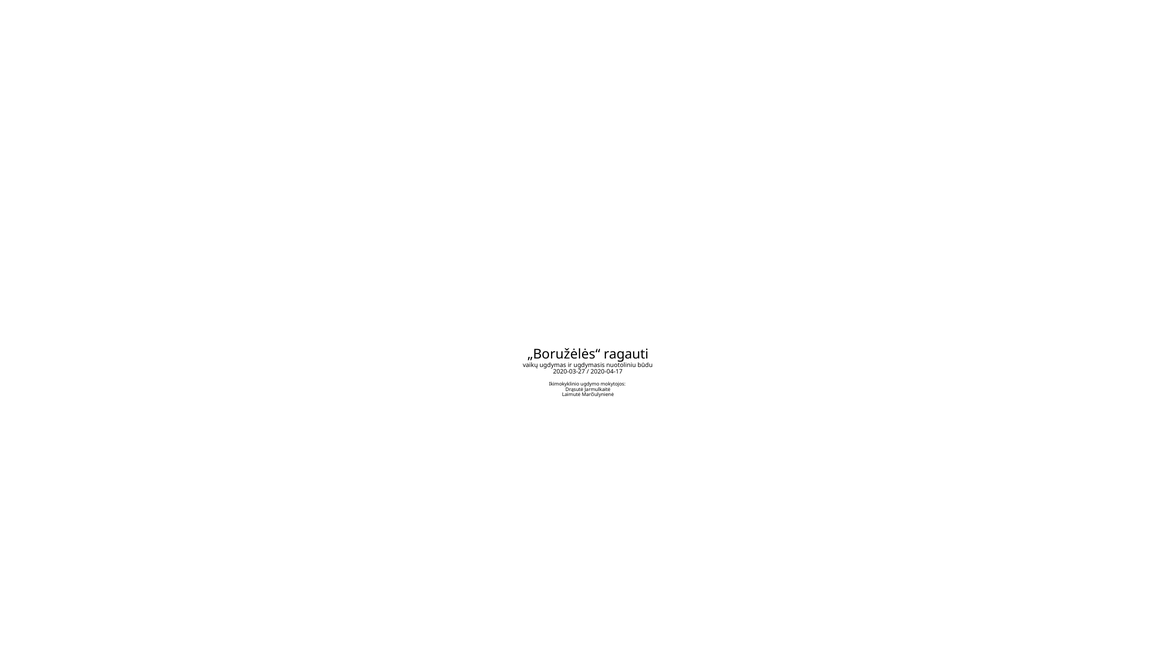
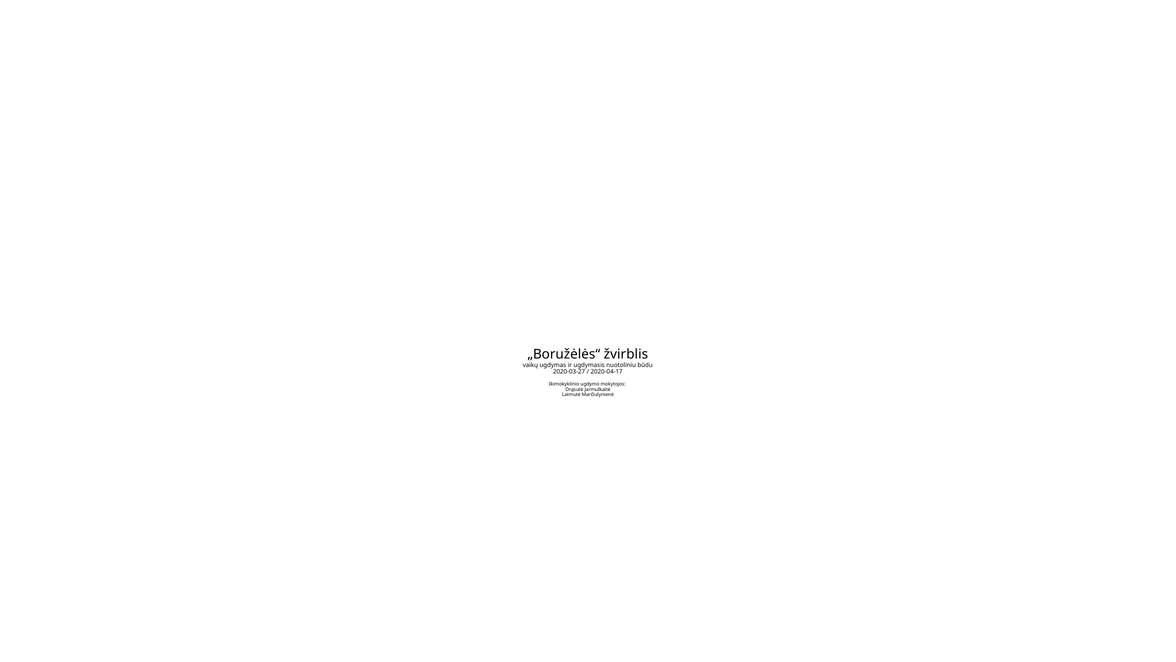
ragauti: ragauti -> žvirblis (626, 354)
